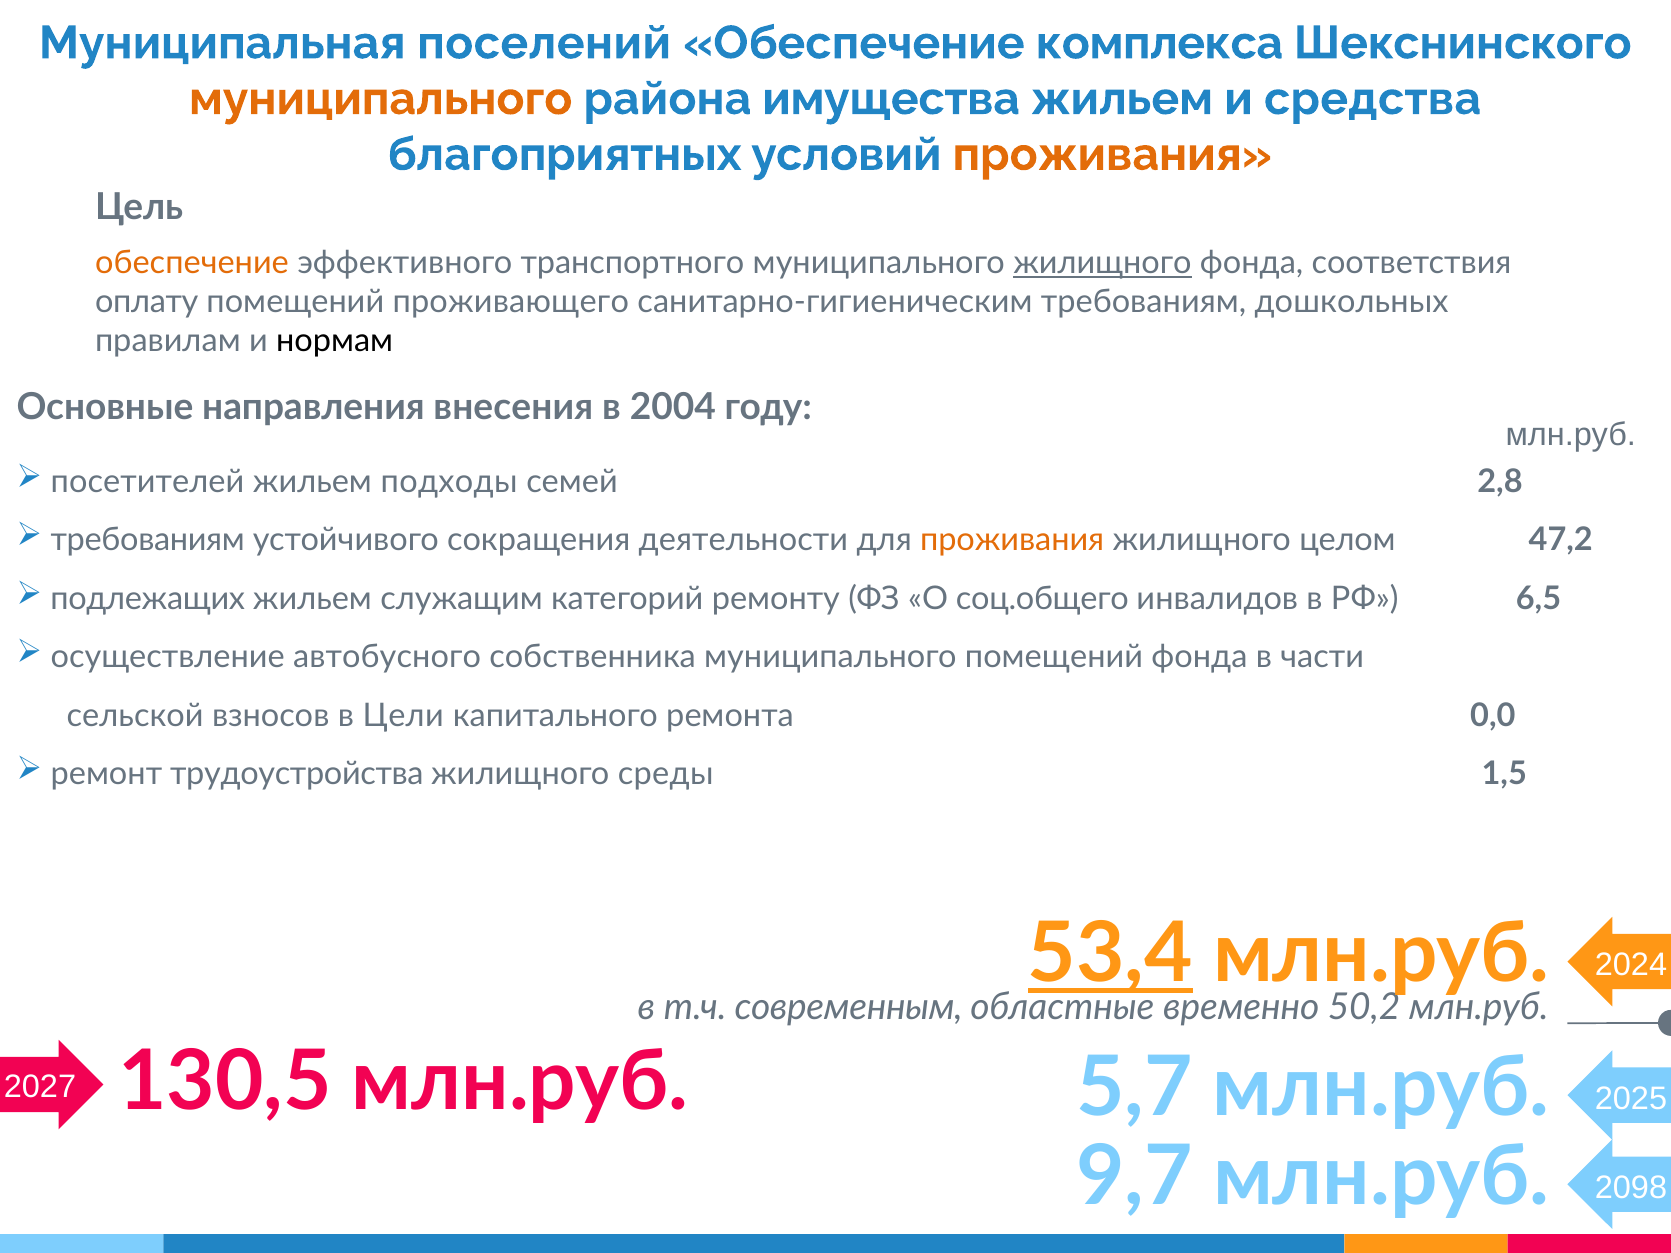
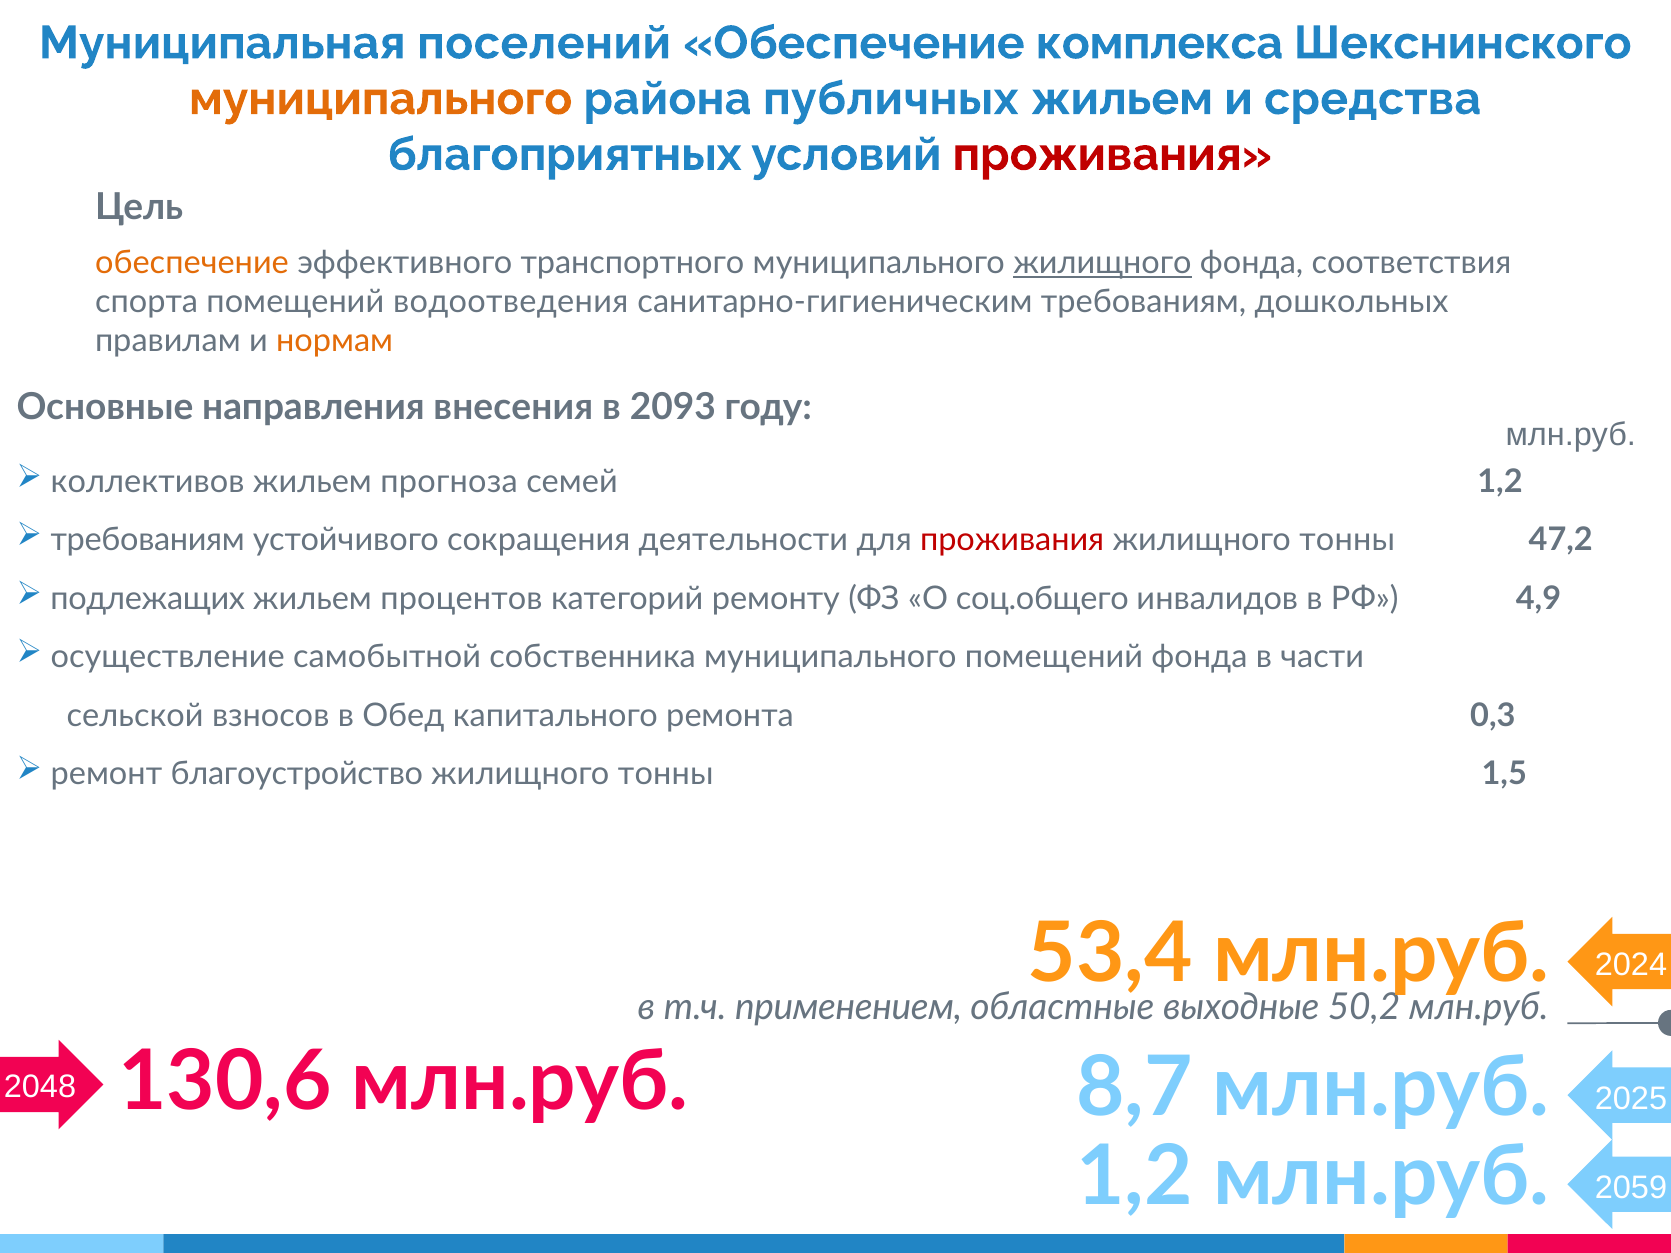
имущества: имущества -> публичных (891, 99)
проживания colour: orange -> red (1112, 154)
оплату: оплату -> спорта (147, 302)
проживающего: проживающего -> водоотведения (511, 302)
нормам colour: black -> orange (335, 341)
2004: 2004 -> 2093 (673, 407)
посетителей: посетителей -> коллективов (148, 482)
подходы: подходы -> прогноза (449, 482)
семей 2,8: 2,8 -> 1,2 (1500, 482)
проживания colour: orange -> red (1012, 540)
целом: целом -> тонны (1347, 540)
служащим: служащим -> процентов (461, 599)
6,5: 6,5 -> 4,9 (1539, 599)
автобусного: автобусного -> самобытной (387, 657)
Цели: Цели -> Обед (403, 716)
0,0: 0,0 -> 0,3 (1493, 716)
трудоустройства: трудоустройства -> благоустройство (297, 774)
среды: среды -> тонны (666, 774)
53,4 underline: present -> none (1110, 954)
современным: современным -> применением (849, 1008)
временно: временно -> выходные (1241, 1008)
130,5: 130,5 -> 130,6 (225, 1082)
5,7: 5,7 -> 8,7 (1134, 1088)
2027: 2027 -> 2048 (40, 1087)
9,7: 9,7 -> 1,2 (1135, 1177)
2098: 2098 -> 2059 (1631, 1188)
